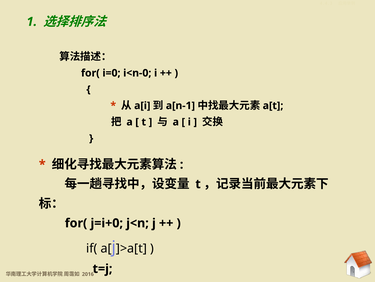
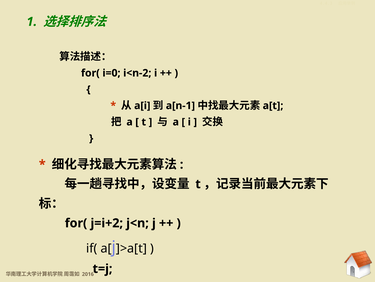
i<n-0: i<n-0 -> i<n-2 (137, 73)
j=i+0: j=i+0 -> j=i+2 (107, 223)
